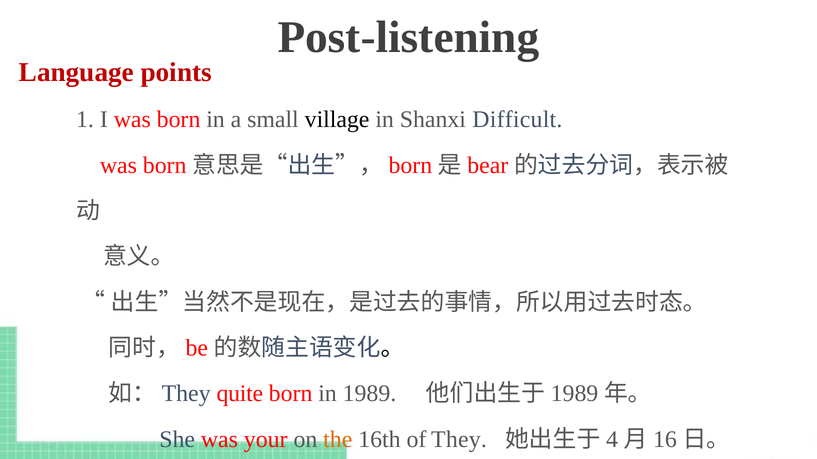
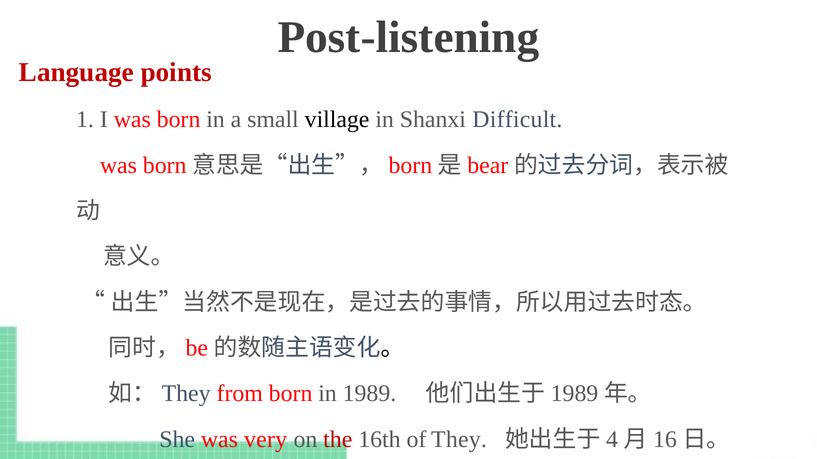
quite: quite -> from (240, 394)
your: your -> very (266, 440)
the colour: orange -> red (338, 440)
